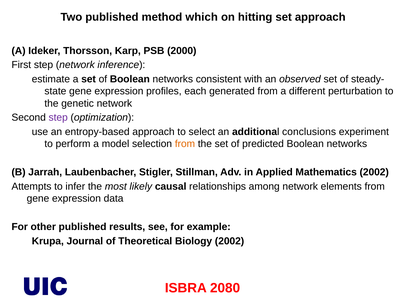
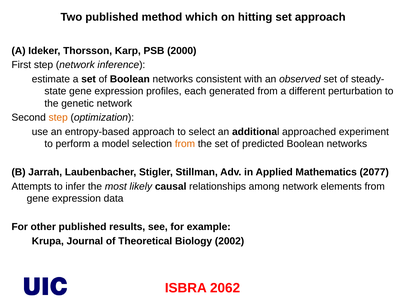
step colour: purple -> orange (58, 117)
conclusions: conclusions -> approached (309, 132)
Mathematics 2002: 2002 -> 2077 (374, 172)
2080: 2080 -> 2062 (225, 288)
